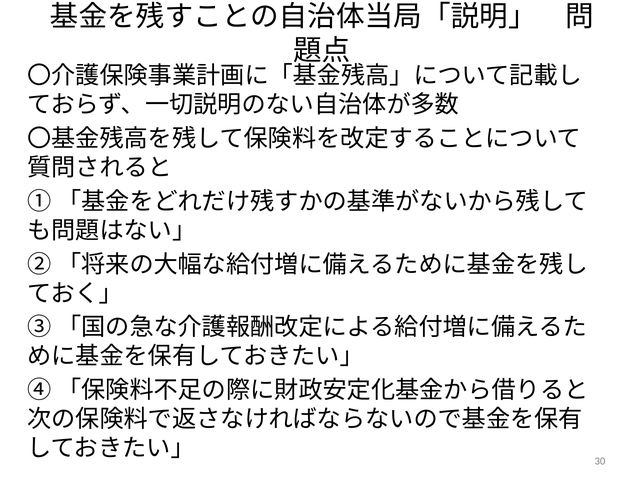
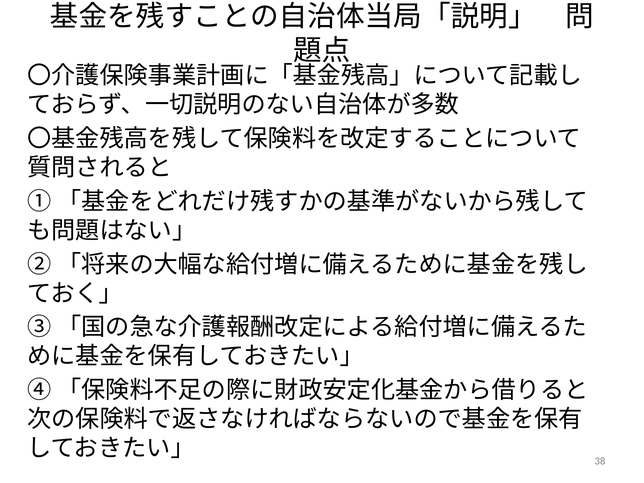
30: 30 -> 38 (600, 461)
